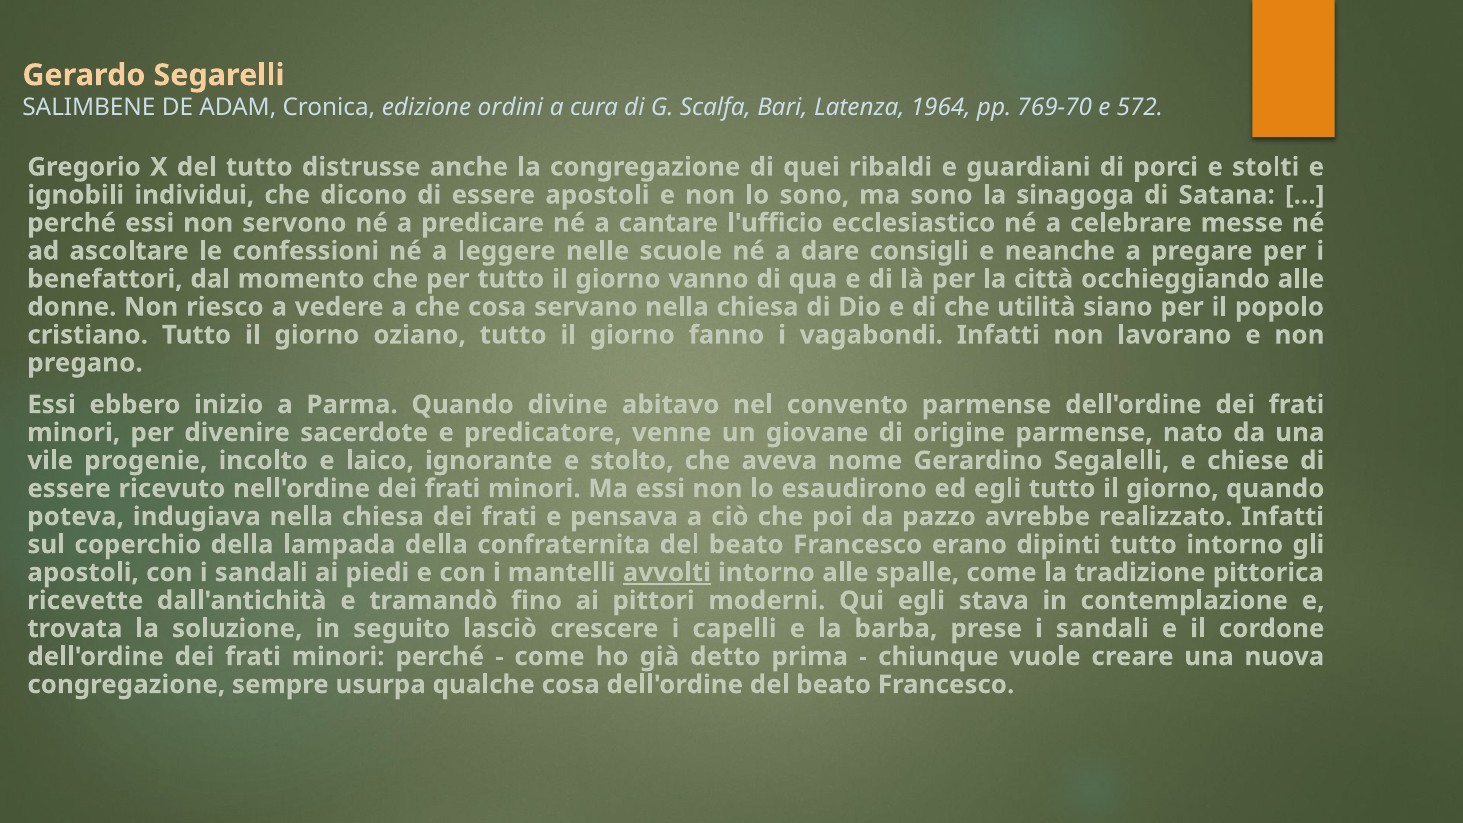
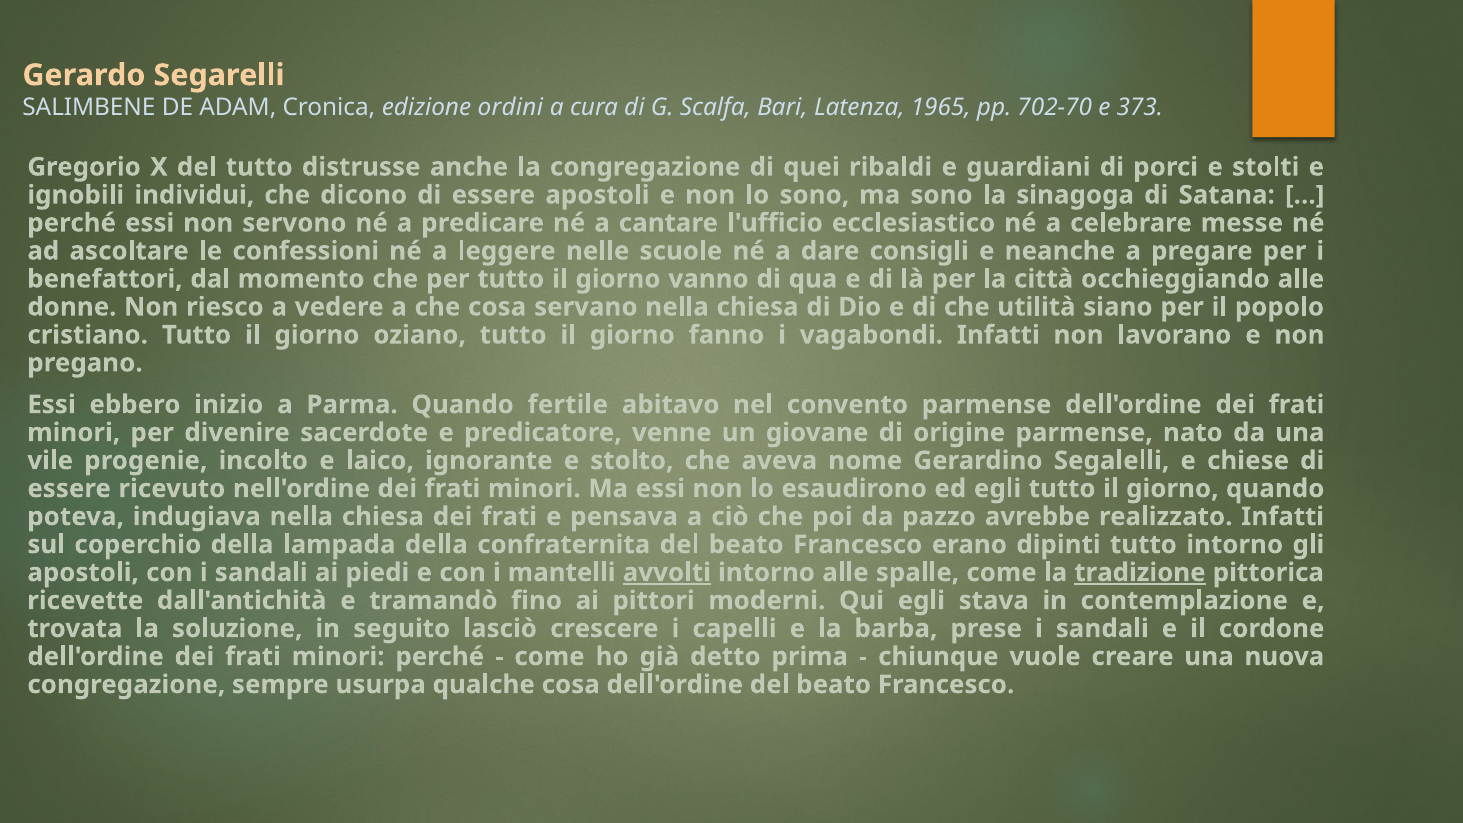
1964: 1964 -> 1965 (941, 108)
769-70: 769-70 -> 702-70 (1055, 108)
572: 572 -> 373 (1140, 108)
divine: divine -> fertile (568, 405)
tradizione underline: none -> present (1140, 573)
